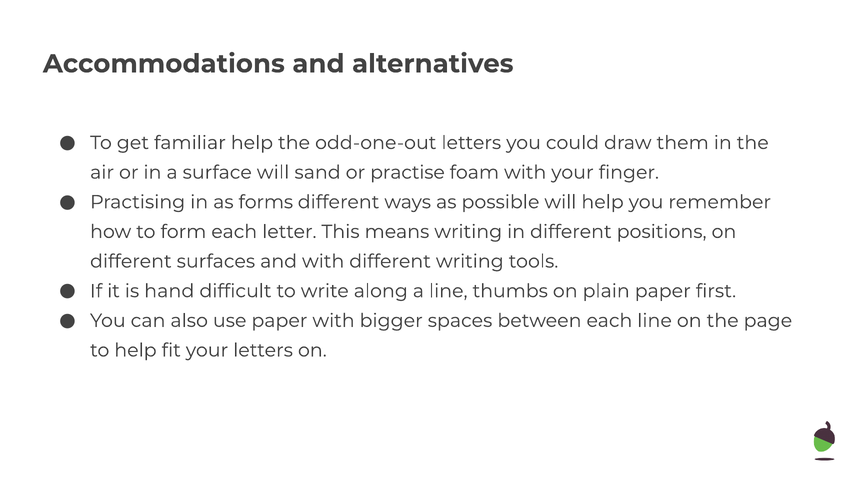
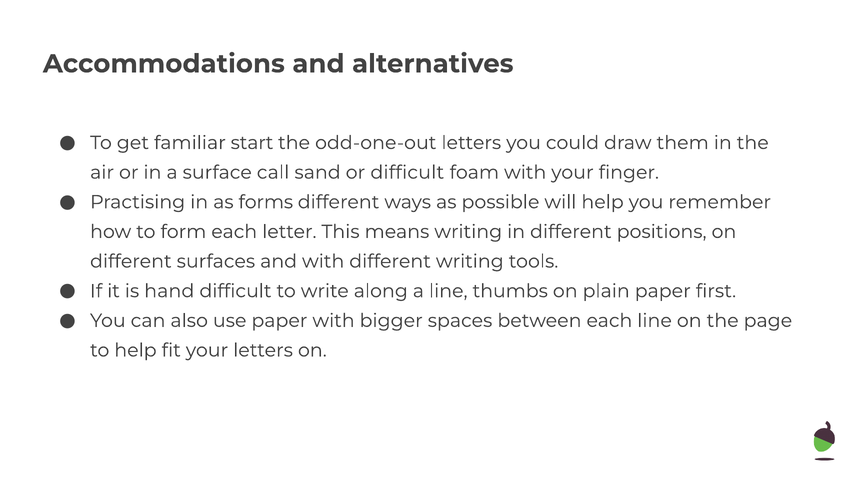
familiar help: help -> start (252, 143)
surface will: will -> call (273, 172)
or practise: practise -> difficult (407, 172)
